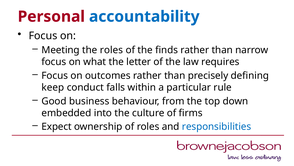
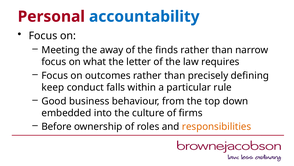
the roles: roles -> away (112, 50)
Expect: Expect -> Before (57, 126)
responsibilities colour: blue -> orange (217, 126)
